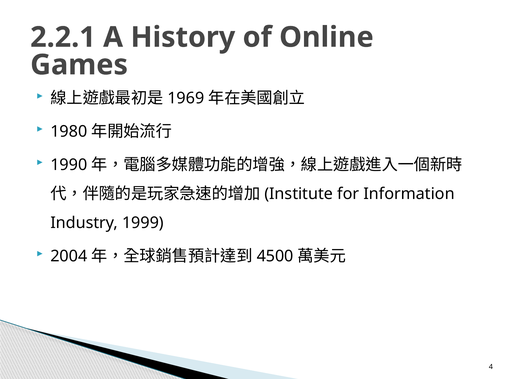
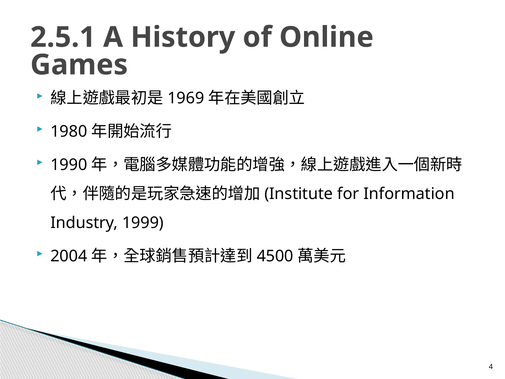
2.2.1: 2.2.1 -> 2.5.1 (63, 37)
